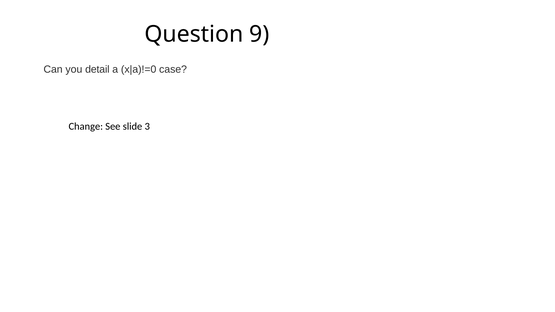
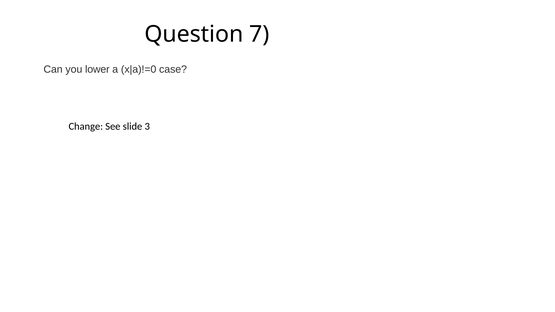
9: 9 -> 7 (259, 34)
detail: detail -> lower (97, 69)
